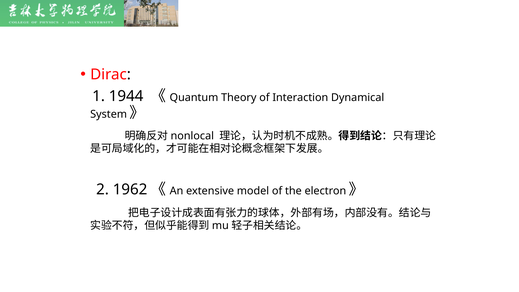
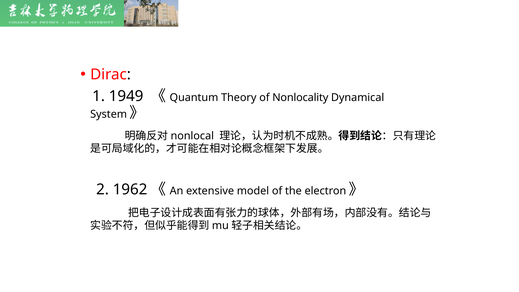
1944: 1944 -> 1949 (126, 96)
Interaction: Interaction -> Nonlocality (300, 98)
